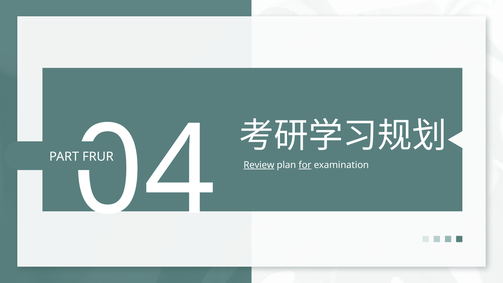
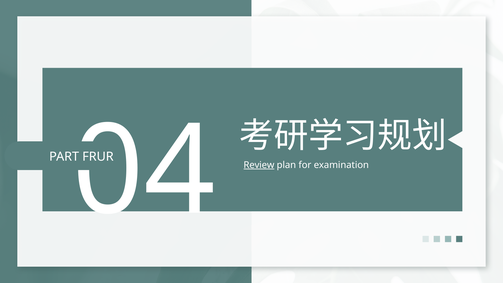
for underline: present -> none (305, 165)
